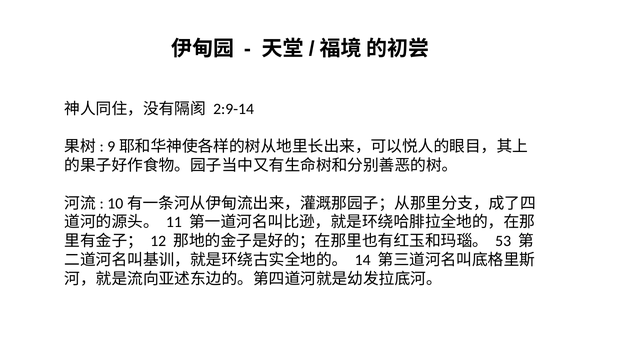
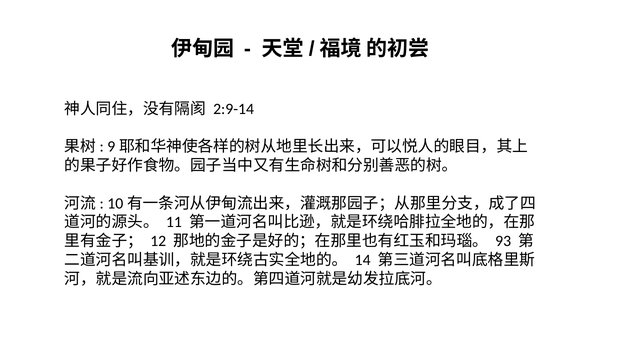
53: 53 -> 93 (503, 241)
